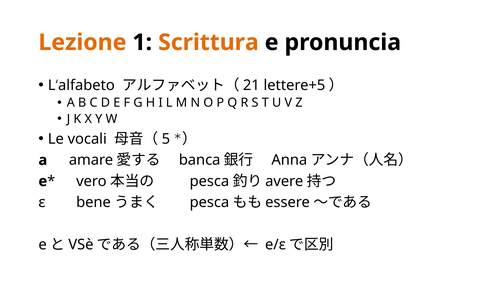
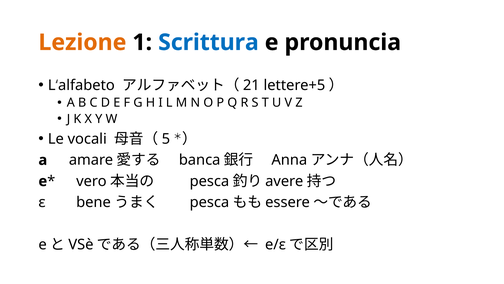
Scrittura colour: orange -> blue (208, 42)
